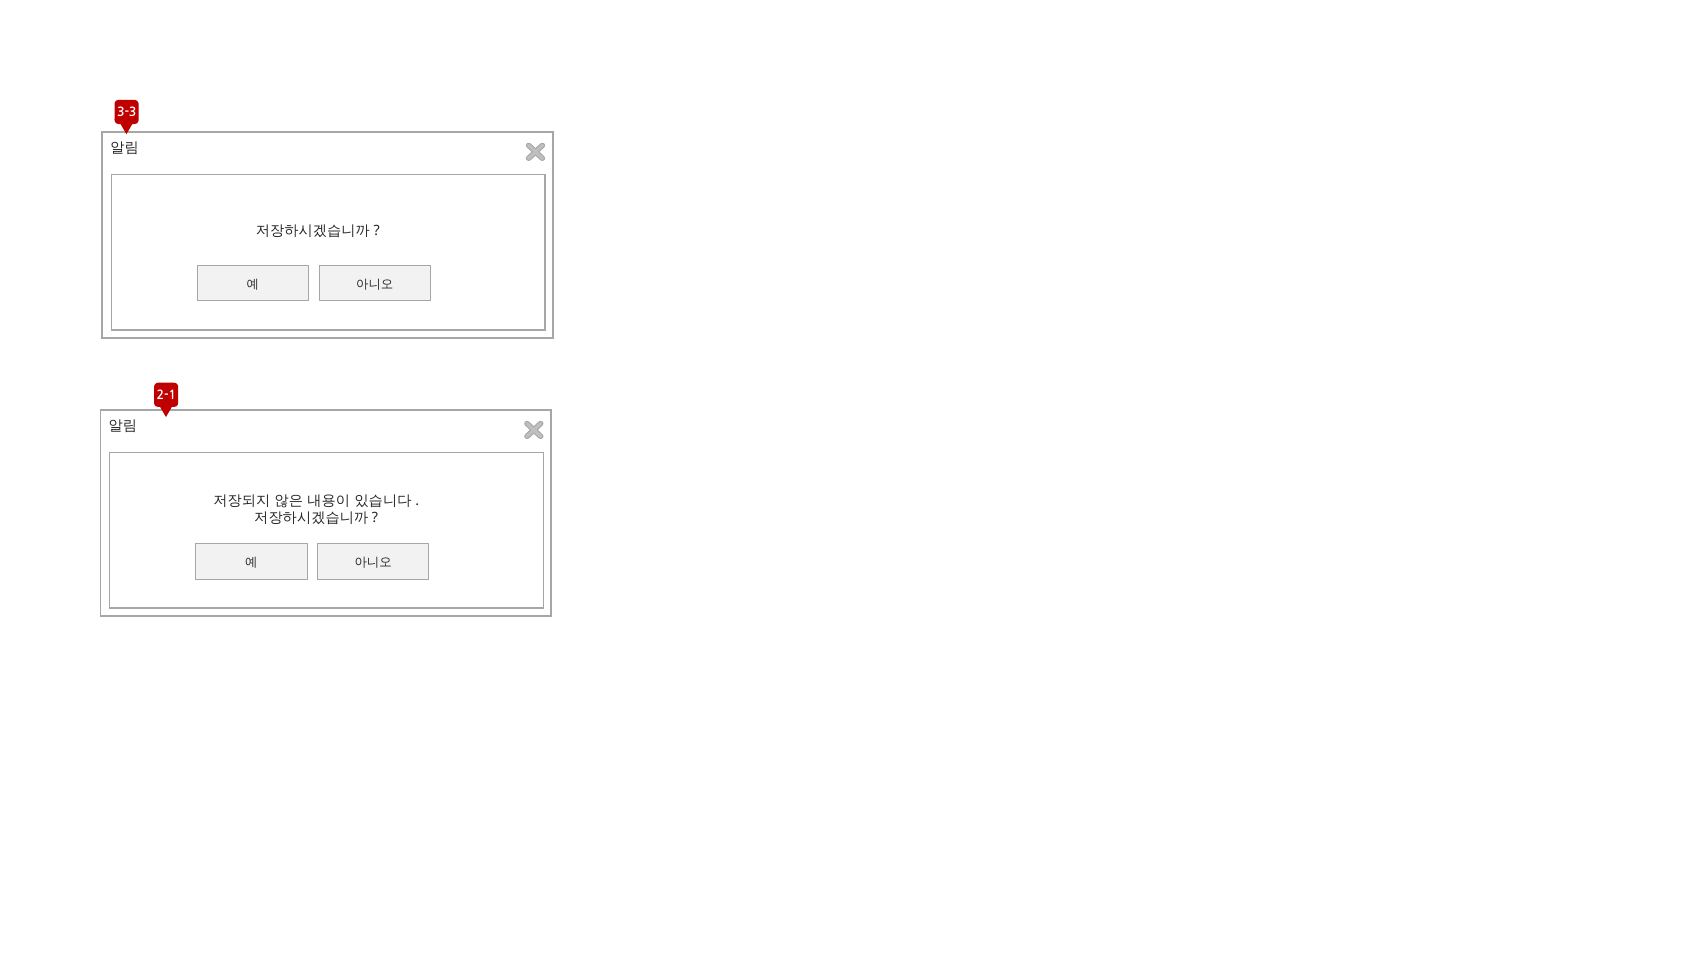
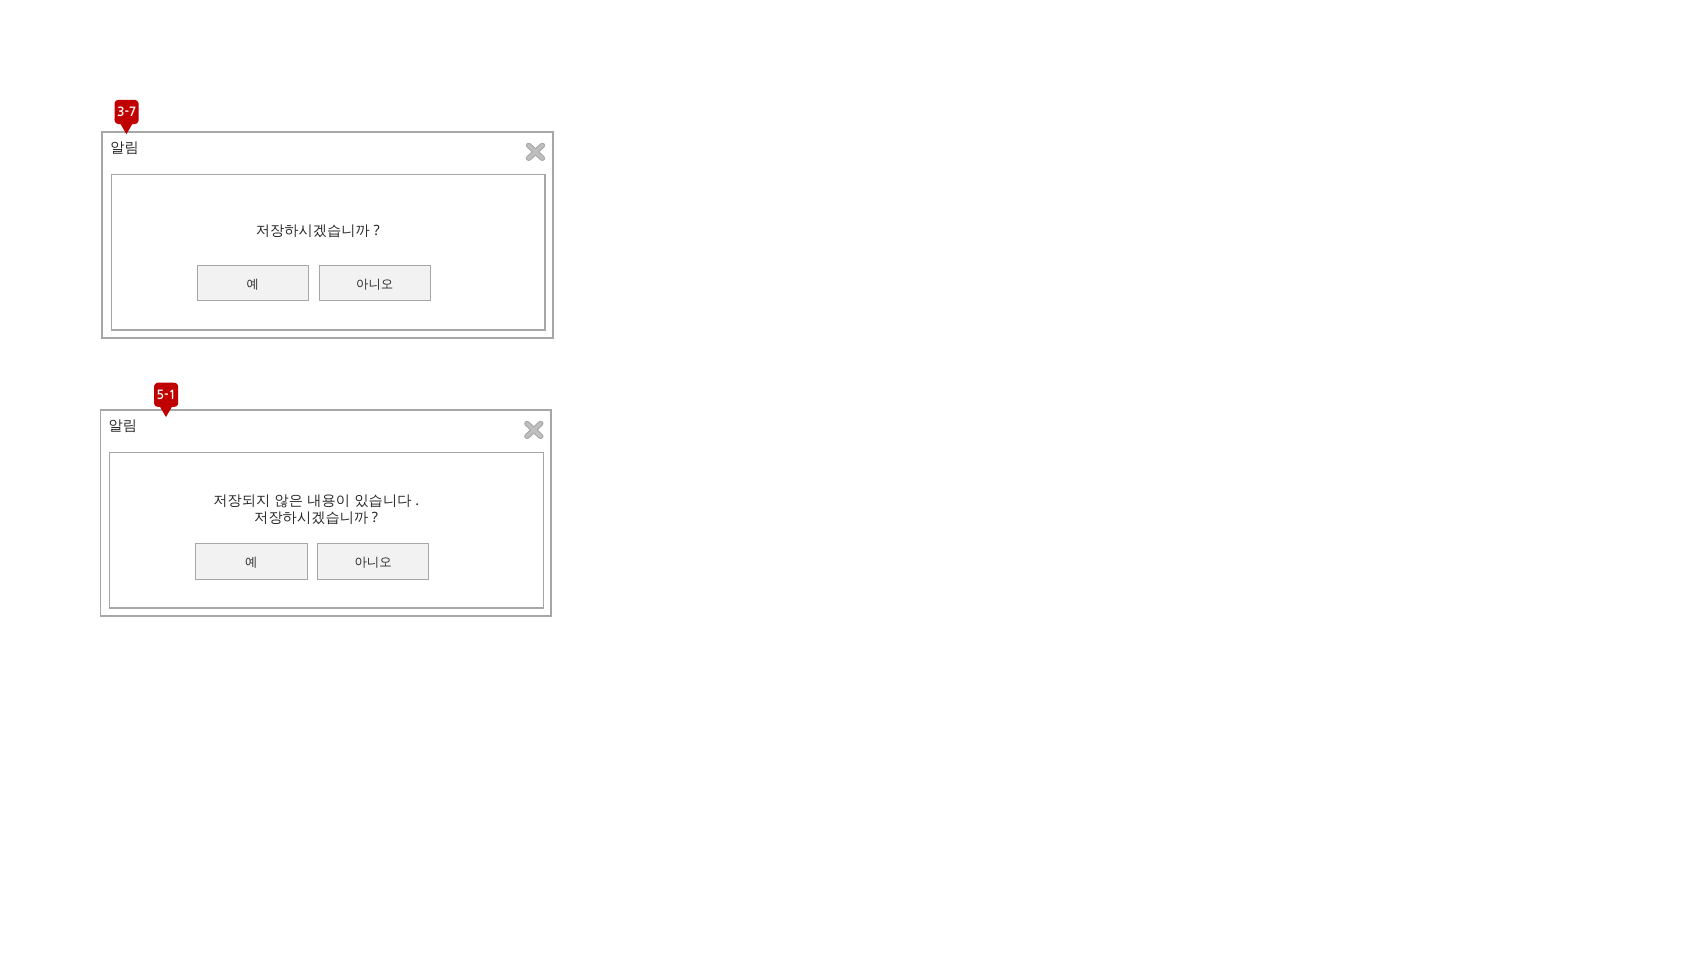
3-3: 3-3 -> 3-7 (127, 113)
2-1: 2-1 -> 5-1 (166, 395)
